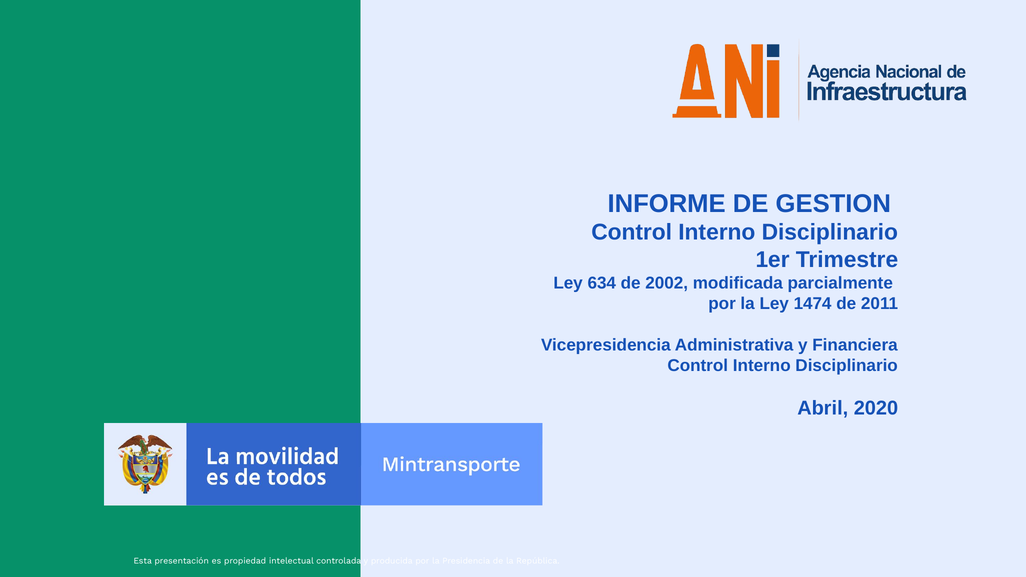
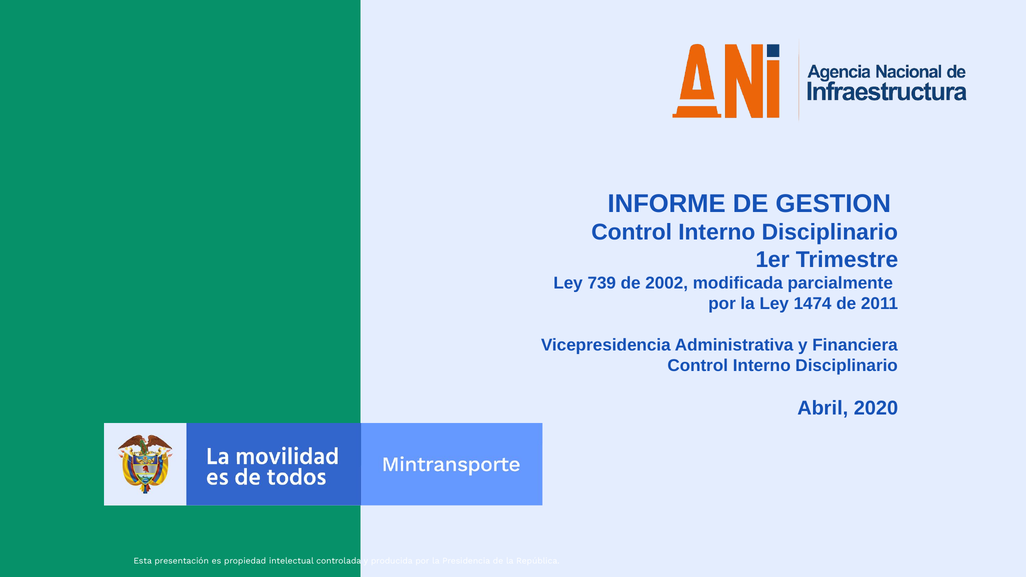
634: 634 -> 739 (602, 283)
